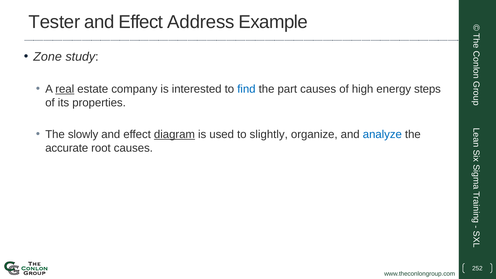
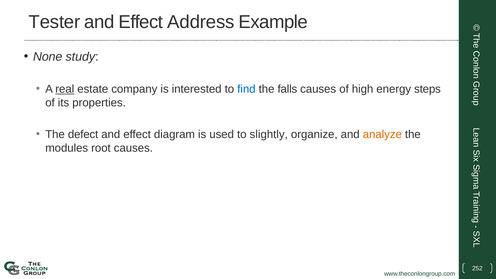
Zone: Zone -> None (48, 57)
part: part -> falls (287, 89)
slowly: slowly -> defect (83, 134)
diagram underline: present -> none (174, 134)
analyze colour: blue -> orange (382, 134)
accurate: accurate -> modules (67, 148)
